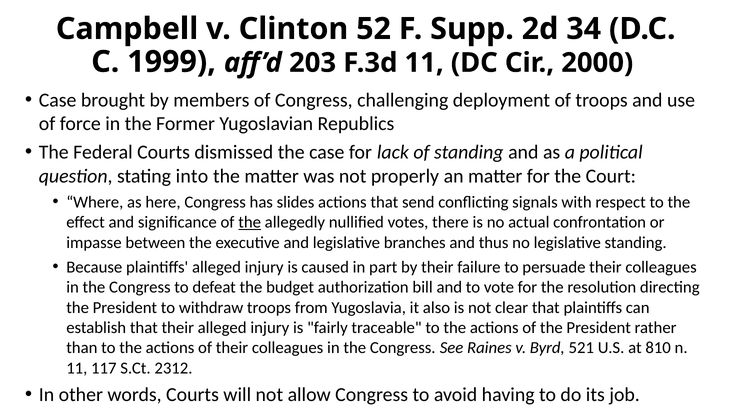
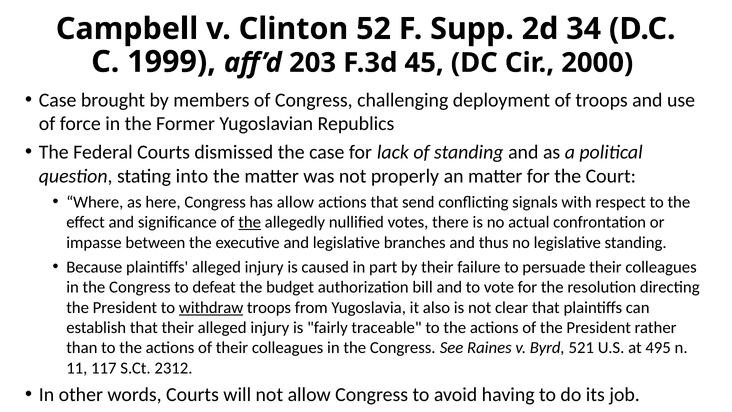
F.3d 11: 11 -> 45 (424, 63)
has slides: slides -> allow (295, 202)
withdraw underline: none -> present (211, 307)
810: 810 -> 495 (658, 348)
